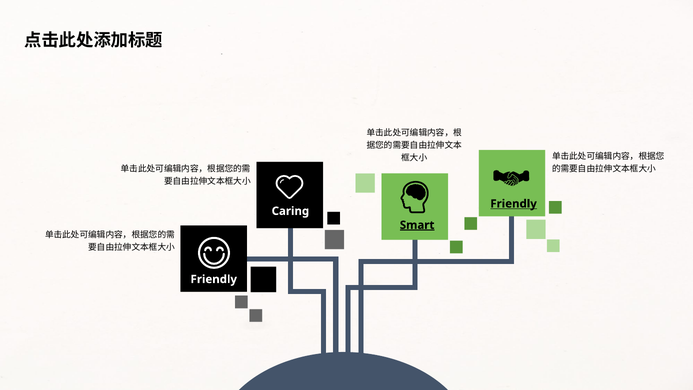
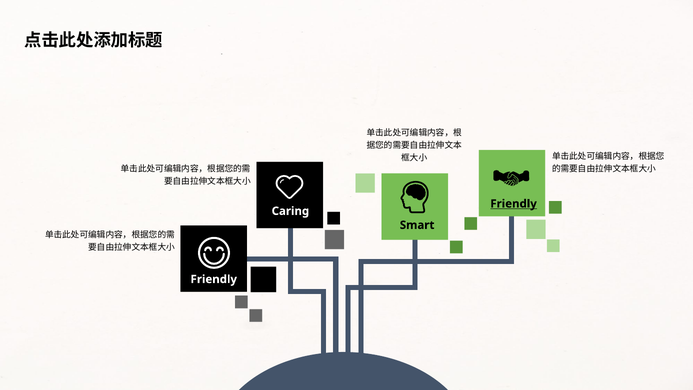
Smart underline: present -> none (417, 225)
